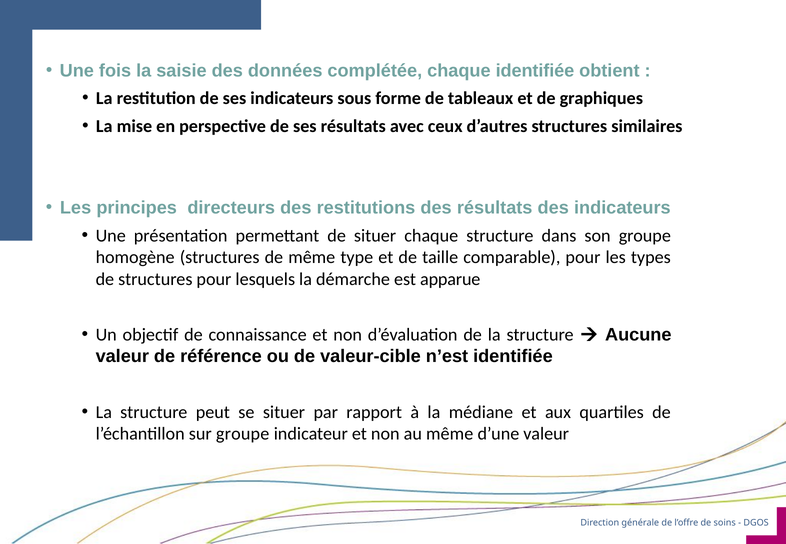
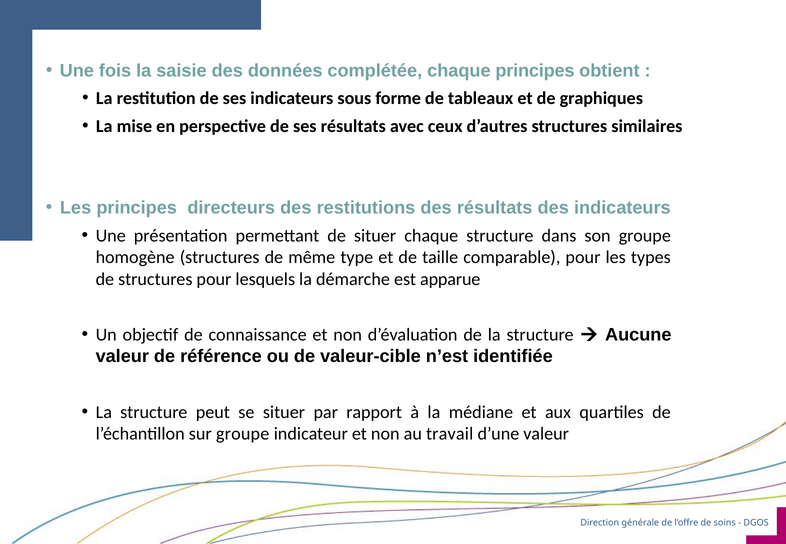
chaque identifiée: identifiée -> principes (535, 71)
au même: même -> travail (450, 434)
